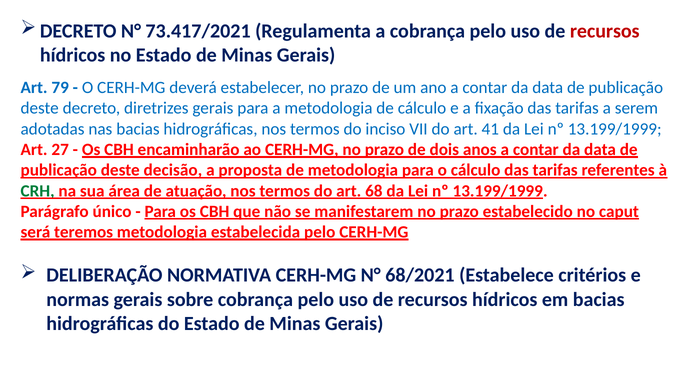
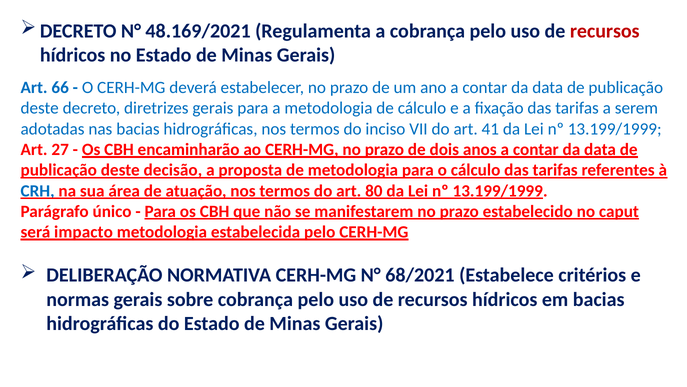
73.417/2021: 73.417/2021 -> 48.169/2021 (198, 31)
79: 79 -> 66 (60, 88)
CRH colour: green -> blue (38, 191)
68: 68 -> 80 (374, 191)
teremos: teremos -> impacto (83, 232)
